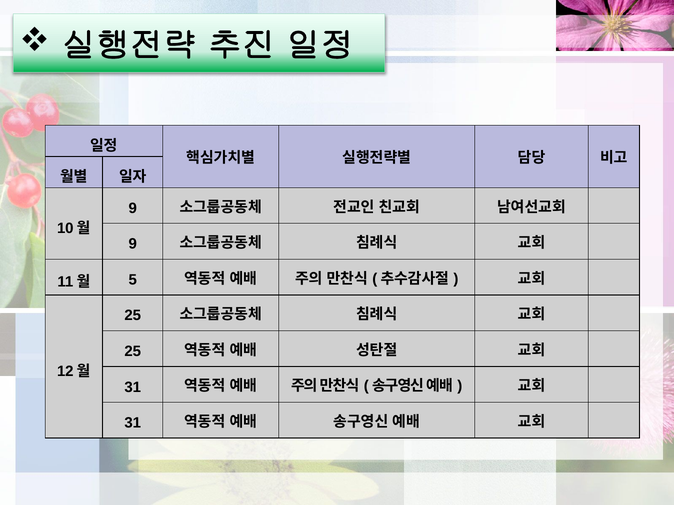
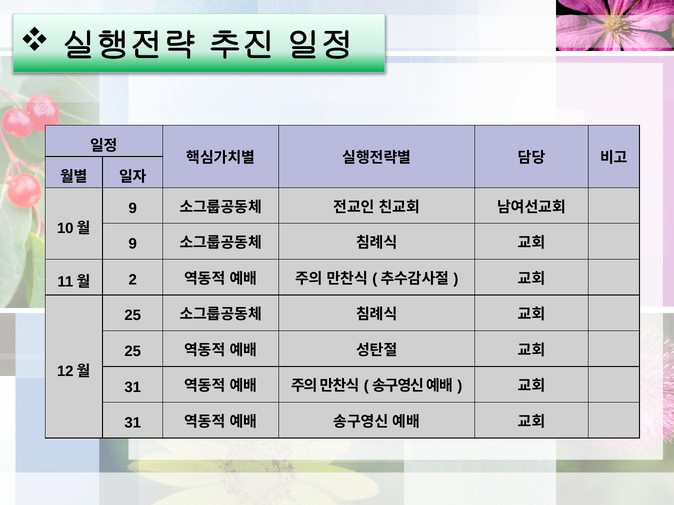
5: 5 -> 2 (133, 280)
